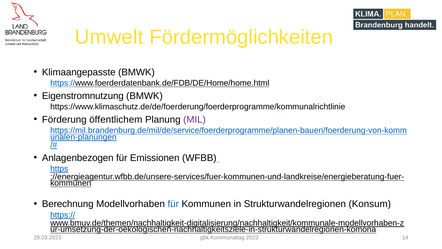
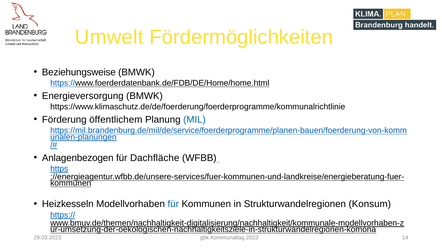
Klimaangepasste: Klimaangepasste -> Beziehungsweise (79, 72)
Eigenstromnutzung: Eigenstromnutzung -> Energieversorgung (83, 96)
MIL colour: purple -> blue (195, 119)
Emissionen: Emissionen -> Dachfläche (155, 158)
Berechnung: Berechnung -> Heizkesseln (68, 204)
